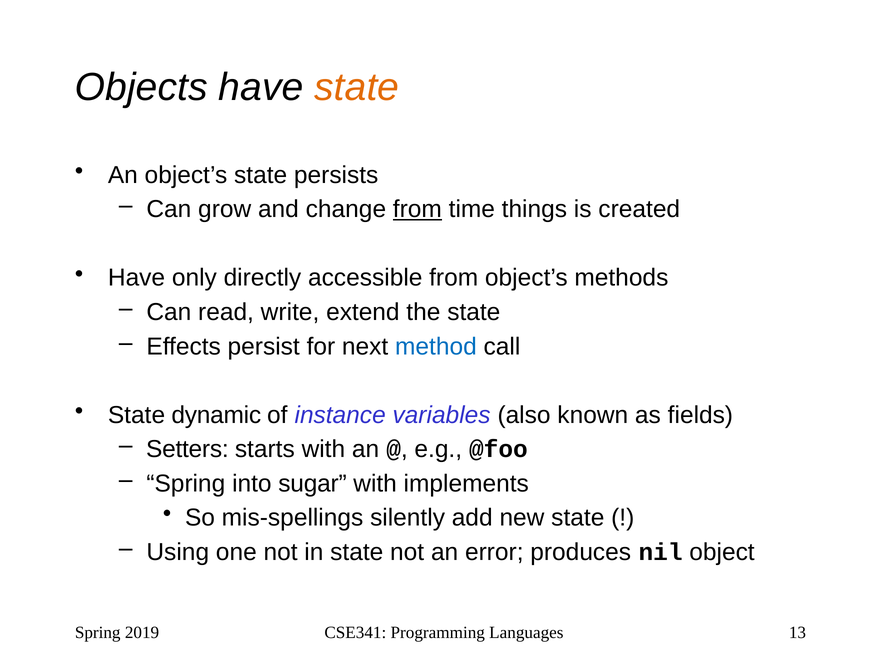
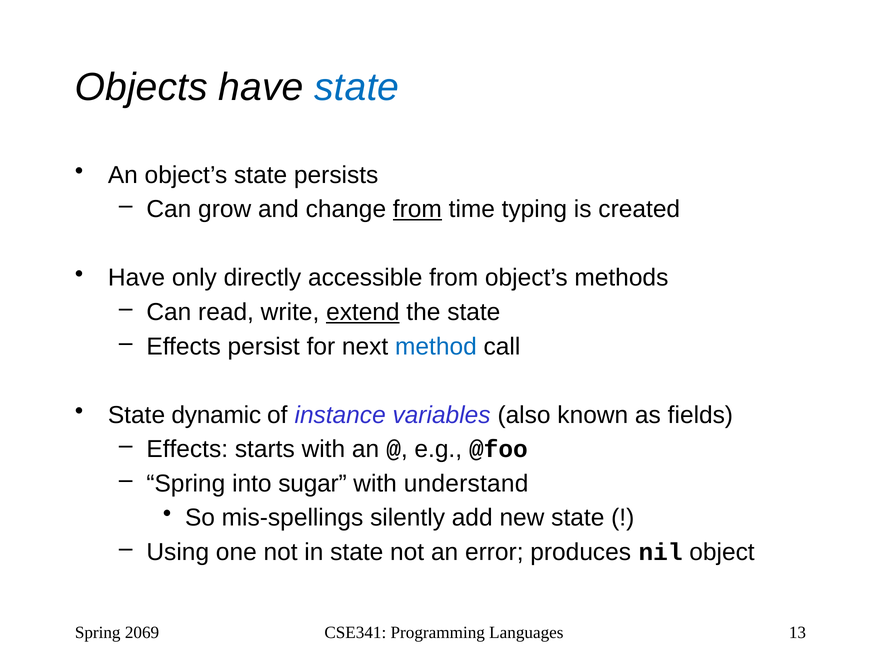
state colour: orange -> blue (357, 87)
things: things -> typing (534, 209)
extend underline: none -> present (363, 312)
Setters: Setters -> Effects (187, 449)
implements: implements -> understand (466, 483)
2019: 2019 -> 2069 (142, 633)
